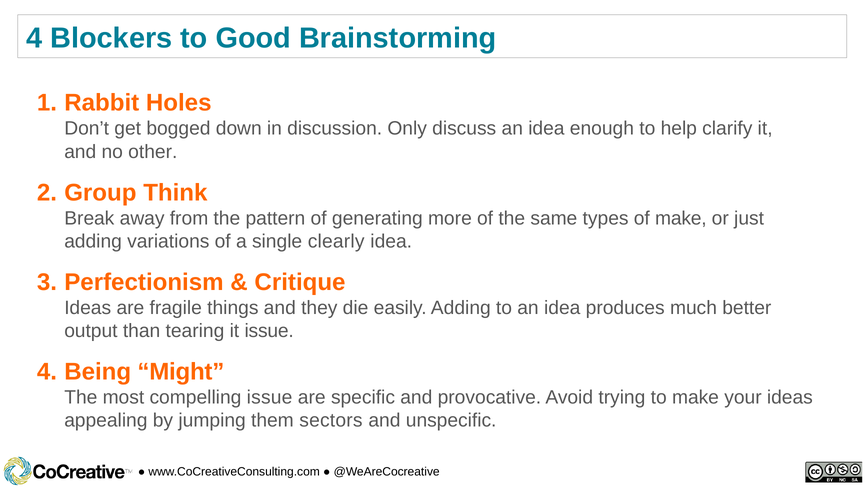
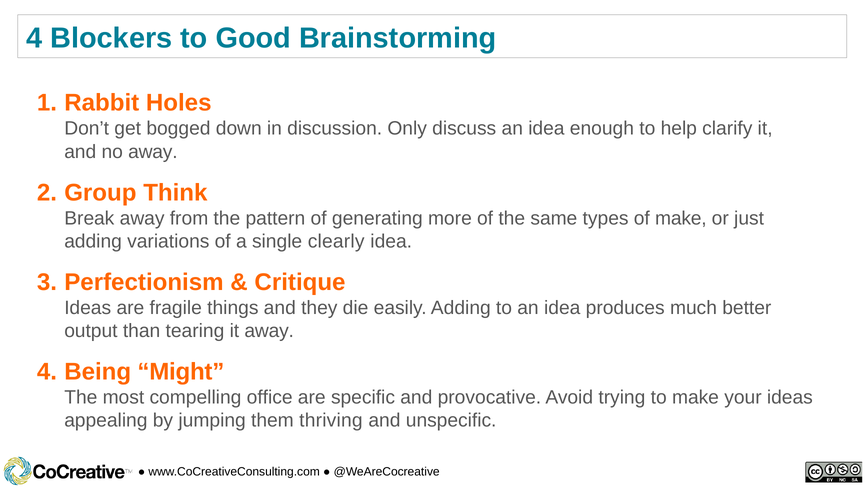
no other: other -> away (153, 152)
it issue: issue -> away (269, 331)
compelling issue: issue -> office (270, 397)
sectors: sectors -> thriving (331, 420)
